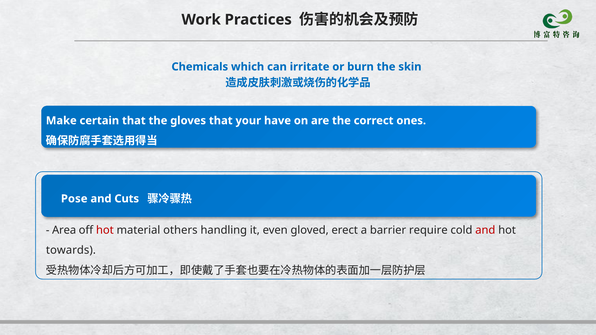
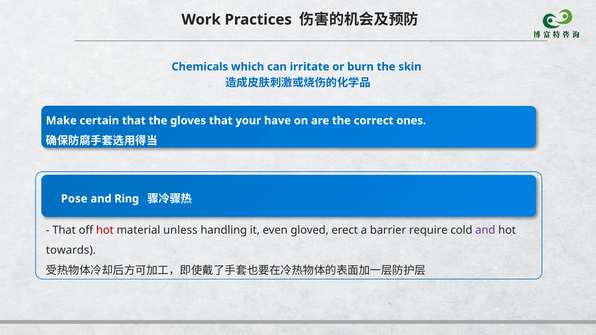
Cuts: Cuts -> Ring (127, 199)
Area: Area -> That (64, 230)
others: others -> unless (180, 230)
and colour: red -> purple (485, 230)
